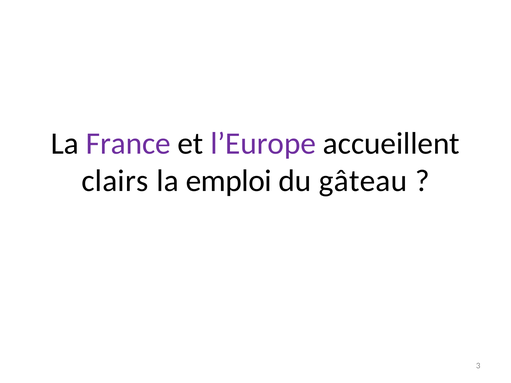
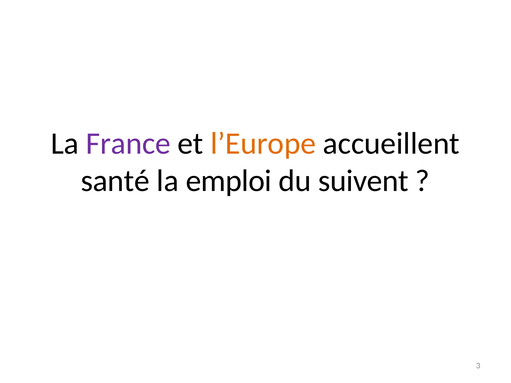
l’Europe colour: purple -> orange (263, 144)
clairs: clairs -> santé (115, 181)
gâteau: gâteau -> suivent (363, 181)
